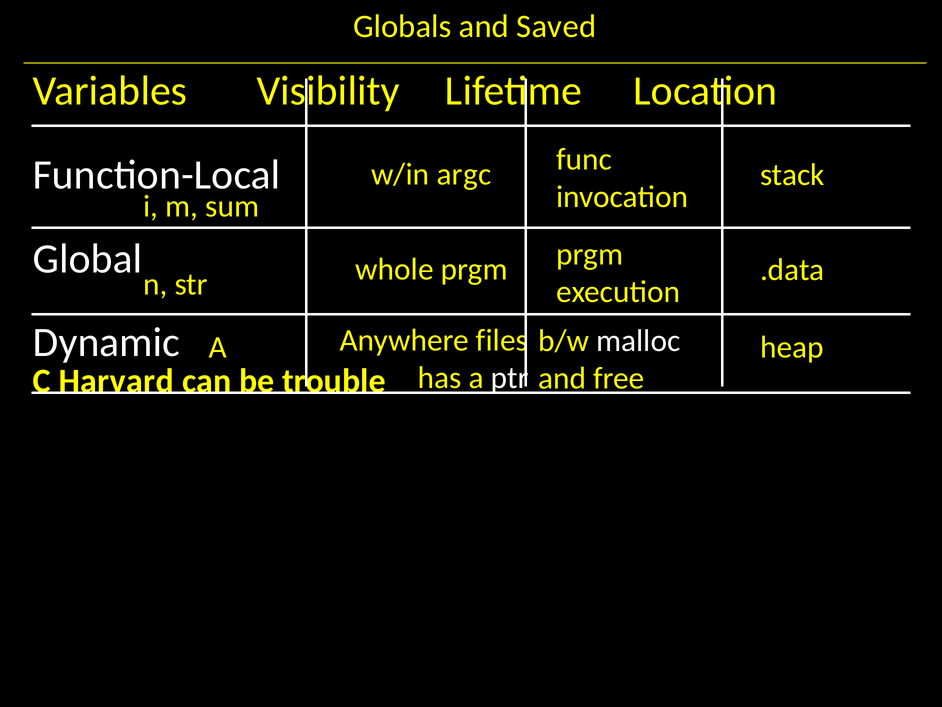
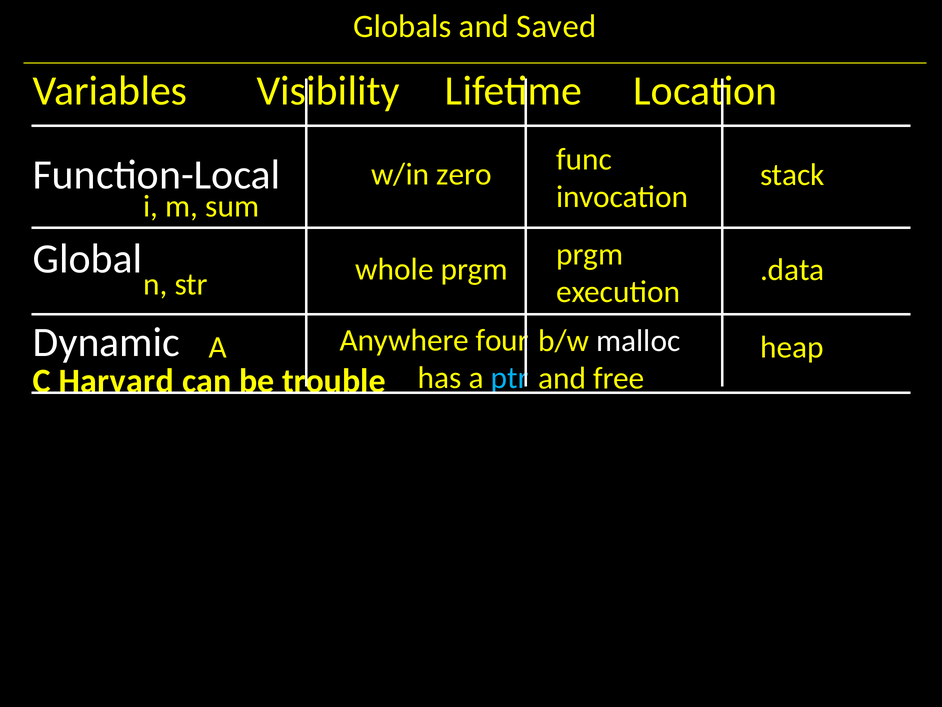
argc: argc -> zero (464, 174)
files: files -> four (502, 340)
ptr colour: white -> light blue (510, 378)
